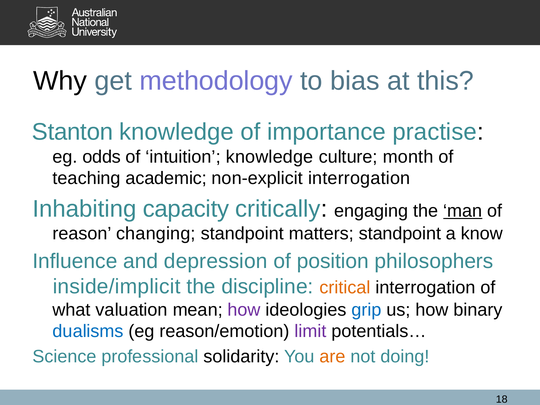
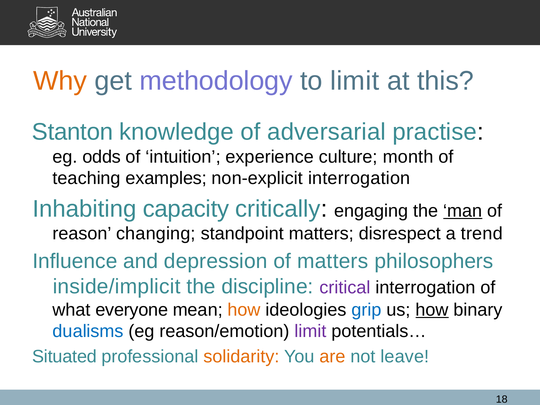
Why colour: black -> orange (60, 81)
to bias: bias -> limit (355, 81)
importance: importance -> adversarial (327, 132)
intuition knowledge: knowledge -> experience (270, 157)
academic: academic -> examples (166, 178)
matters standpoint: standpoint -> disrespect (400, 234)
know: know -> trend (482, 234)
of position: position -> matters (333, 261)
critical colour: orange -> purple (345, 288)
valuation: valuation -> everyone (132, 310)
how colour: purple -> orange (244, 310)
how underline: none -> present (432, 310)
Science: Science -> Situated (64, 357)
solidarity colour: black -> orange (241, 357)
doing: doing -> leave (405, 357)
